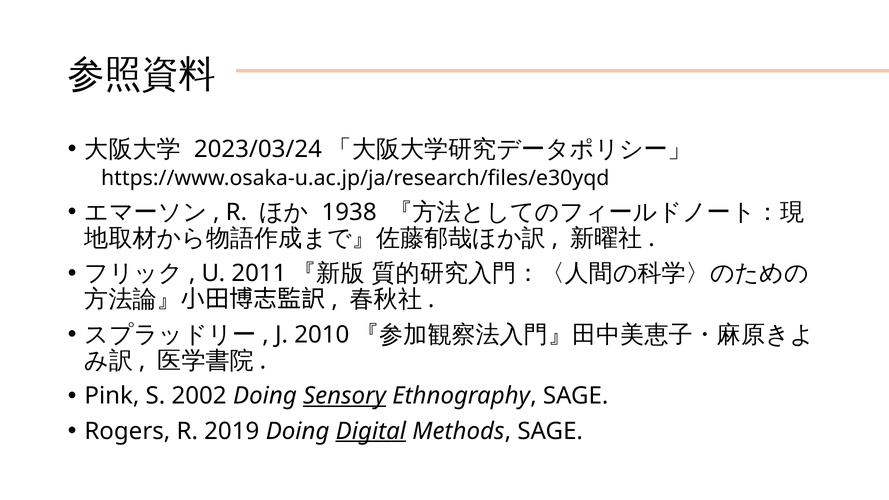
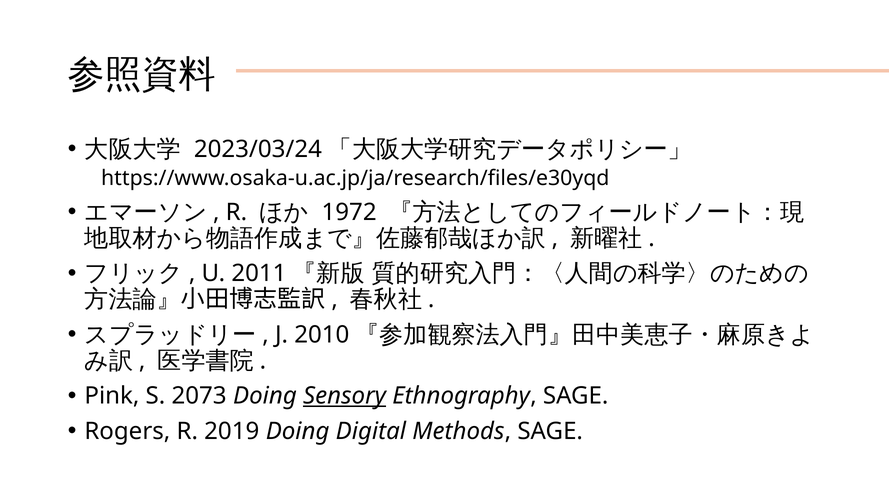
1938: 1938 -> 1972 (349, 212)
2002: 2002 -> 2073 (199, 396)
Digital underline: present -> none (371, 431)
